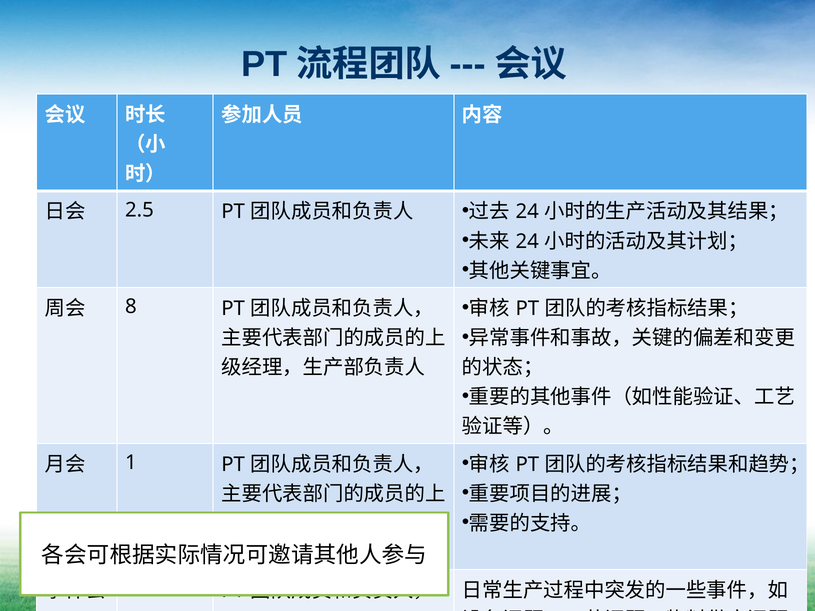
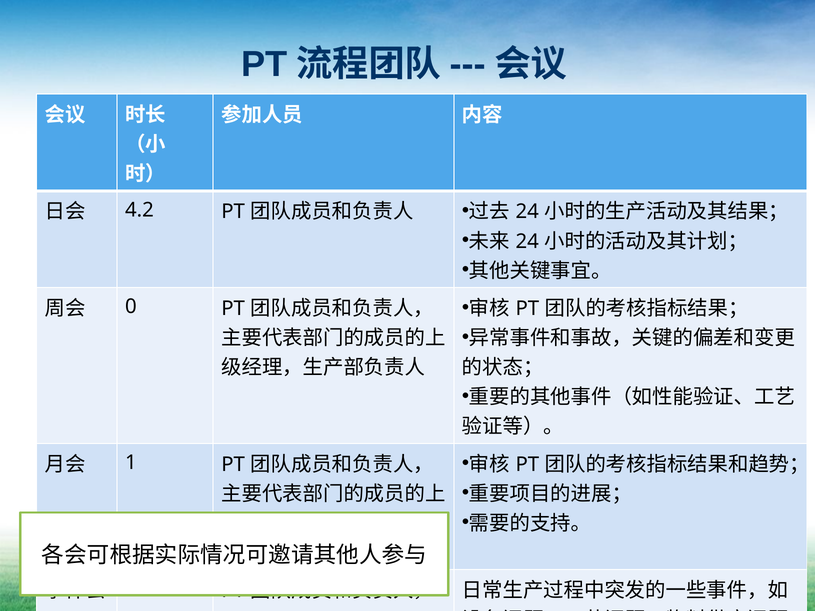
2.5: 2.5 -> 4.2 (139, 210)
8: 8 -> 0 (131, 307)
